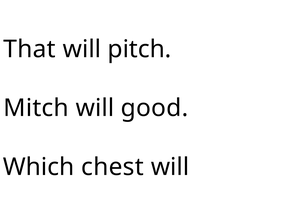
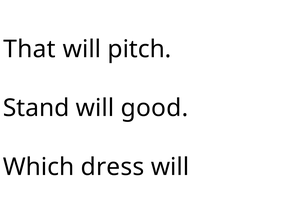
Mitch: Mitch -> Stand (36, 108)
chest: chest -> dress (112, 167)
